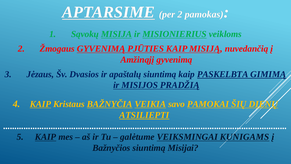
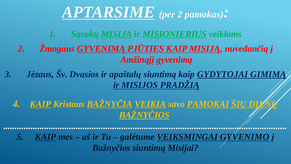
PASKELBTA: PASKELBTA -> GYDYTOJAI (223, 74)
ATSILIEPTI: ATSILIEPTI -> BAŽNYČIOS (144, 115)
KUNIGAMS: KUNIGAMS -> GYVENIMO (245, 137)
